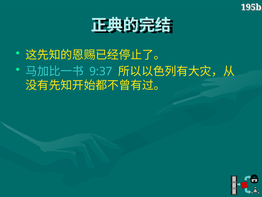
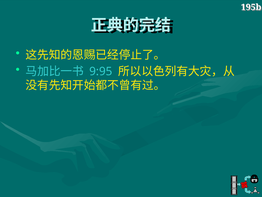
9:37: 9:37 -> 9:95 (101, 71)
